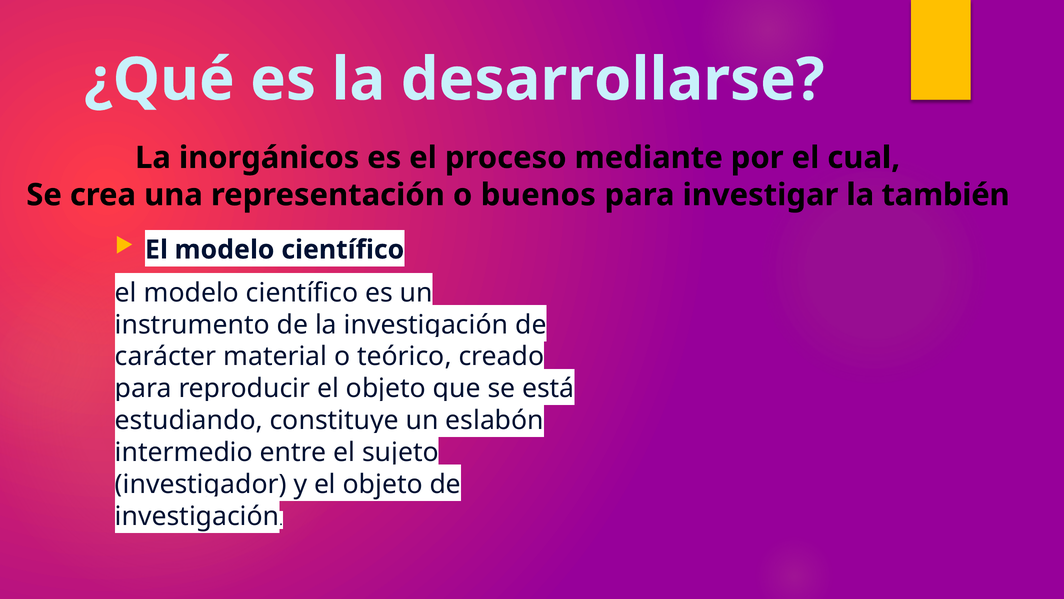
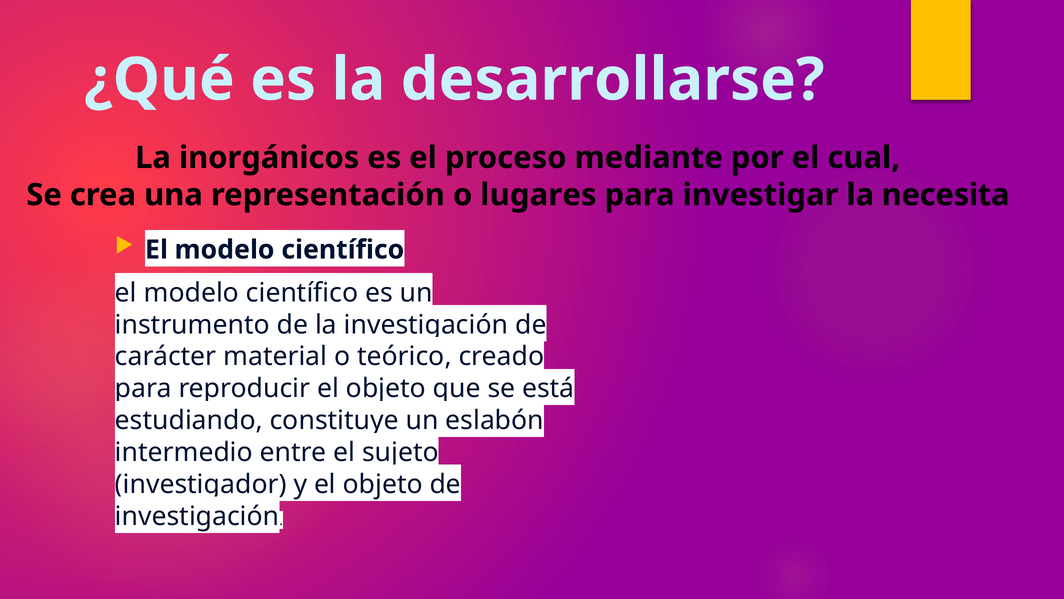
buenos: buenos -> lugares (538, 195)
también: también -> necesita (946, 195)
